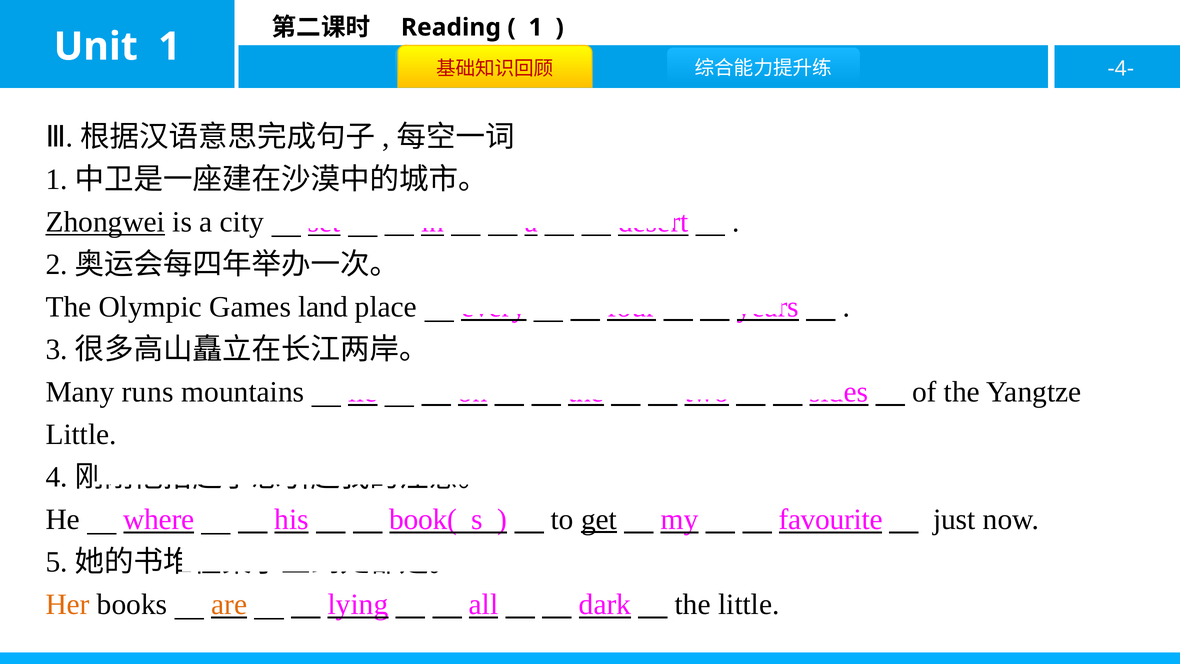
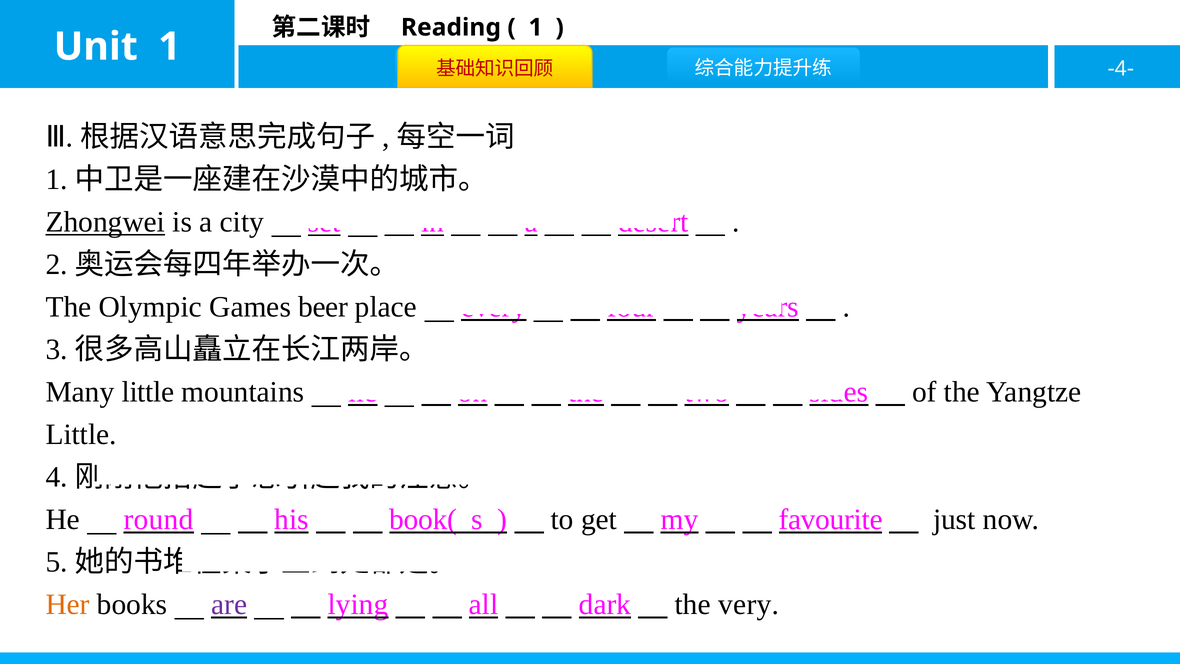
land: land -> beer (323, 307)
Many runs: runs -> little (148, 392)
where: where -> round (159, 519)
get underline: present -> none (599, 519)
are colour: orange -> purple (229, 604)
the little: little -> very (749, 604)
